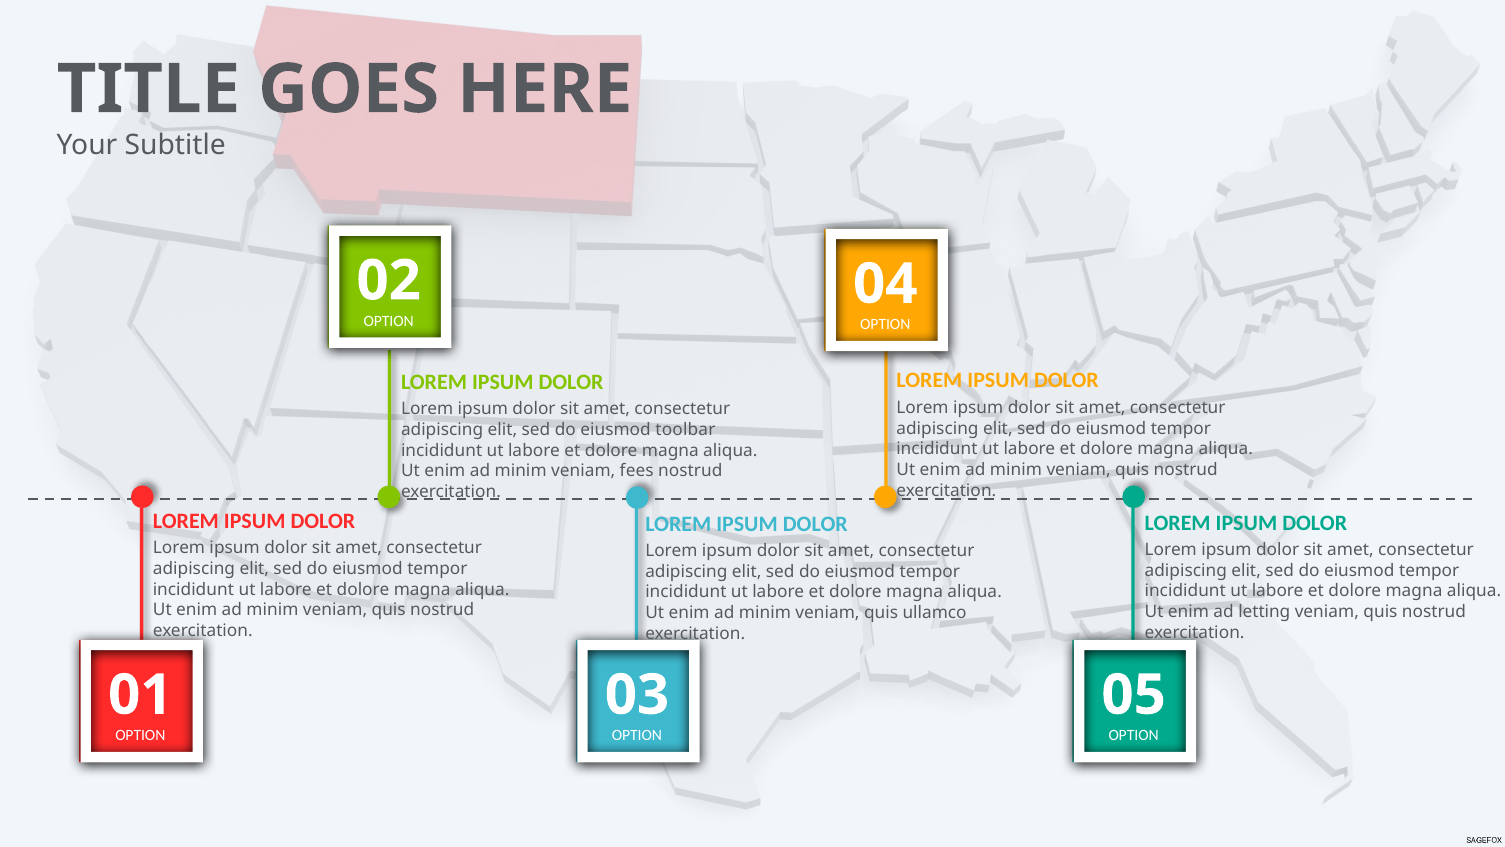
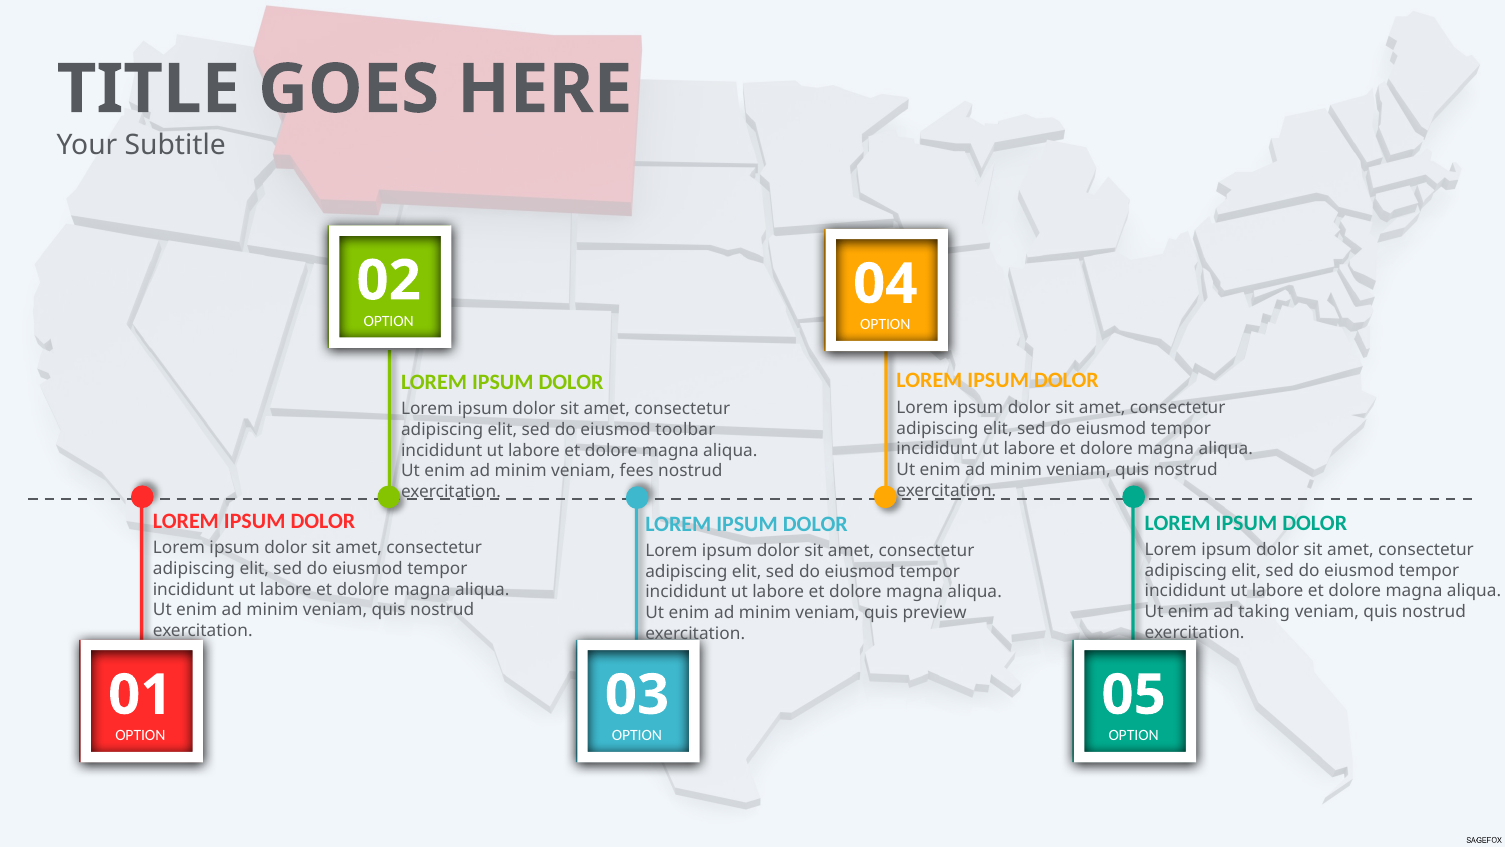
letting: letting -> taking (1264, 612)
ullamco: ullamco -> preview (935, 613)
